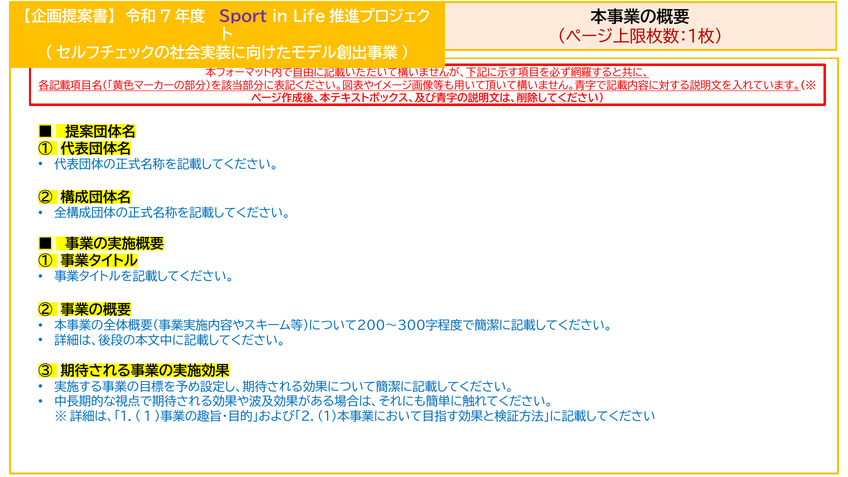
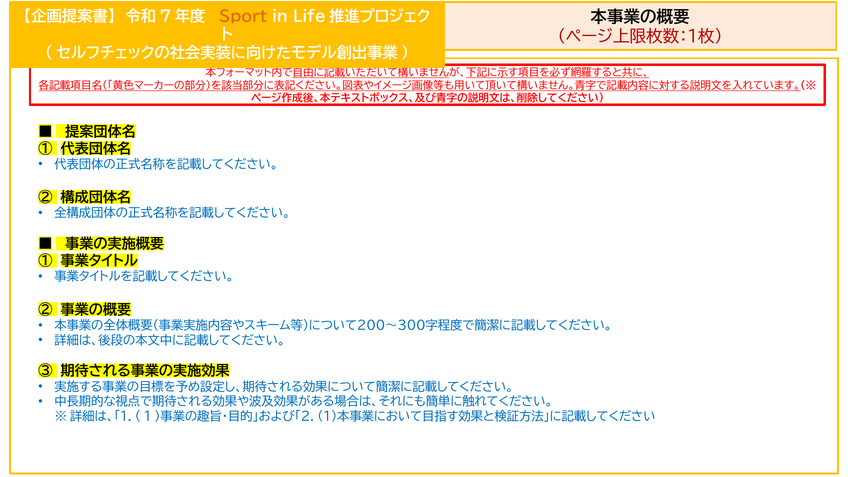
Sport colour: purple -> orange (243, 16)
